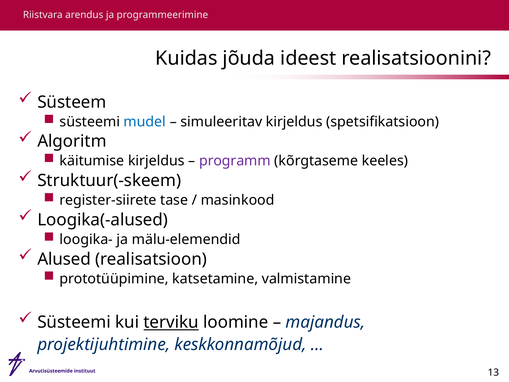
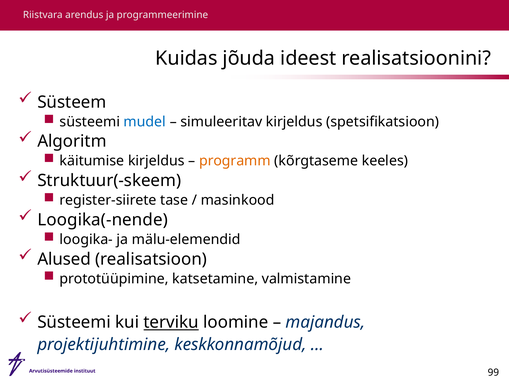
programm colour: purple -> orange (235, 161)
Loogika(-alused: Loogika(-alused -> Loogika(-nende (103, 220)
13: 13 -> 99 (493, 372)
